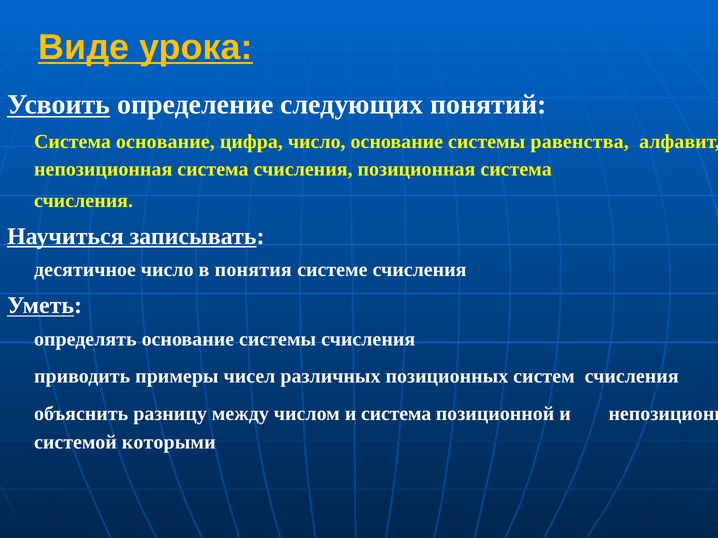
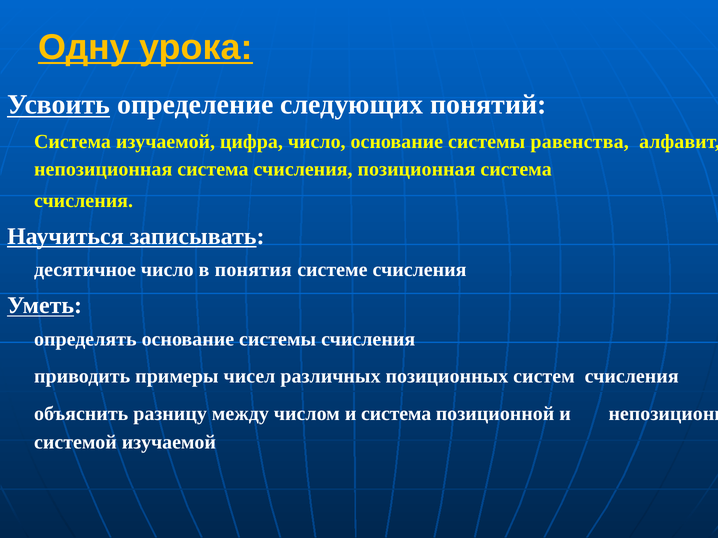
Виде: Виде -> Одну (84, 47)
Система основание: основание -> изучаемой (165, 142)
системой которыми: которыми -> изучаемой (169, 442)
